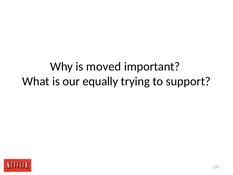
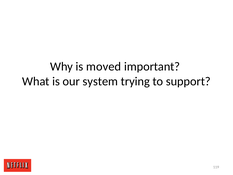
equally: equally -> system (100, 81)
